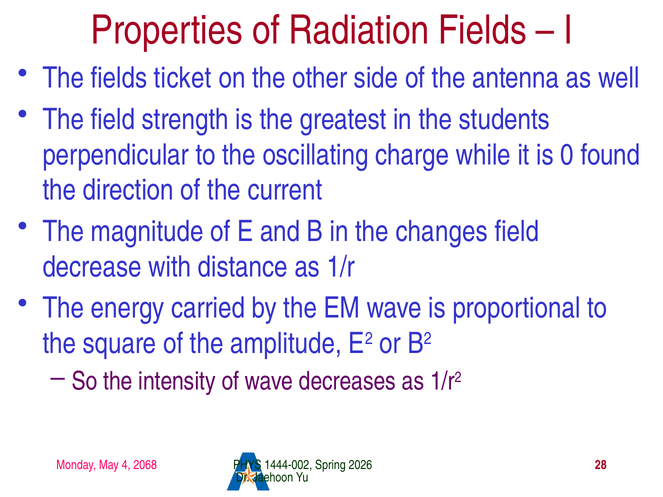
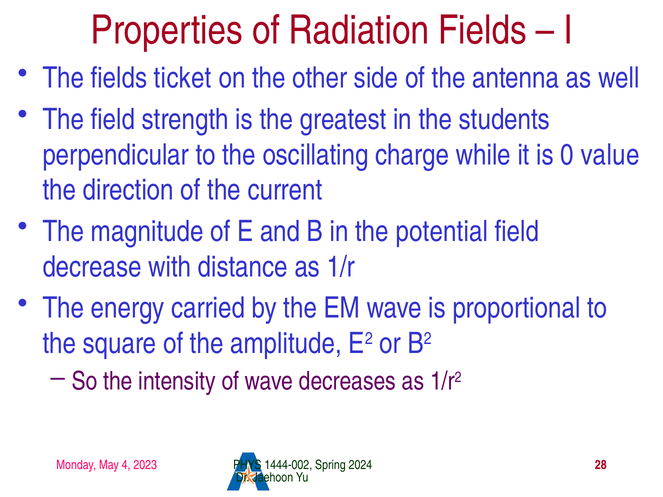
found: found -> value (610, 155)
changes: changes -> potential (442, 232)
2068: 2068 -> 2023 (145, 465)
2026: 2026 -> 2024 (360, 465)
